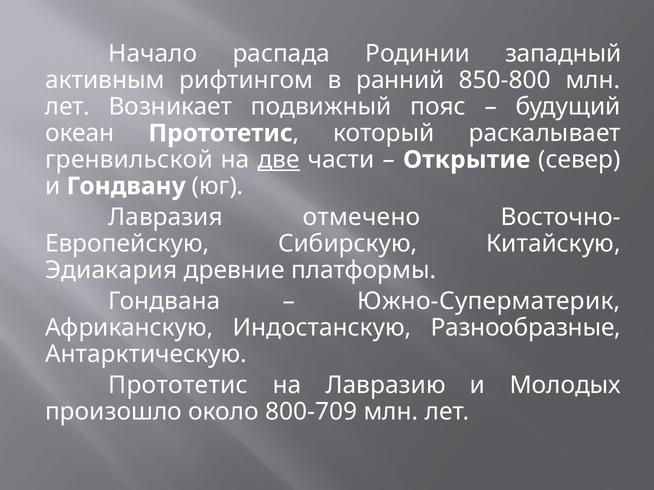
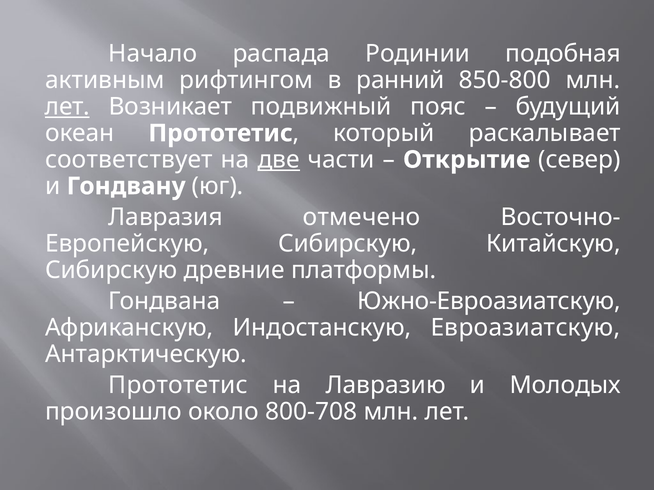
западный: западный -> подобная (563, 54)
лет underline: none -> present (67, 107)
гренвильской: гренвильской -> соответствует (129, 160)
Эдиакария: Эдиакария -> Сибирскую (111, 270)
Южно-Суперматерик: Южно-Суперматерик -> Южно-Евроазиатскую (489, 302)
Разнообразные: Разнообразные -> Евроазиатскую (525, 328)
800-709: 800-709 -> 800-708 (311, 412)
